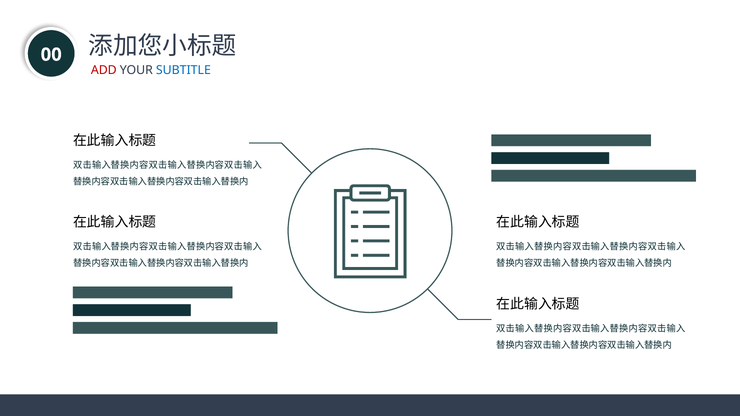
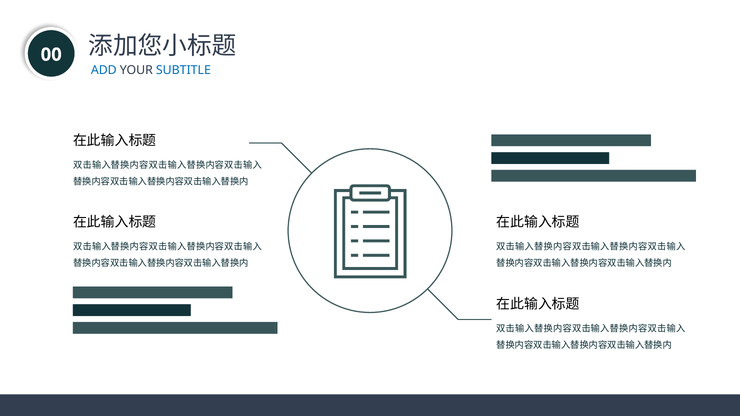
ADD colour: red -> blue (104, 70)
